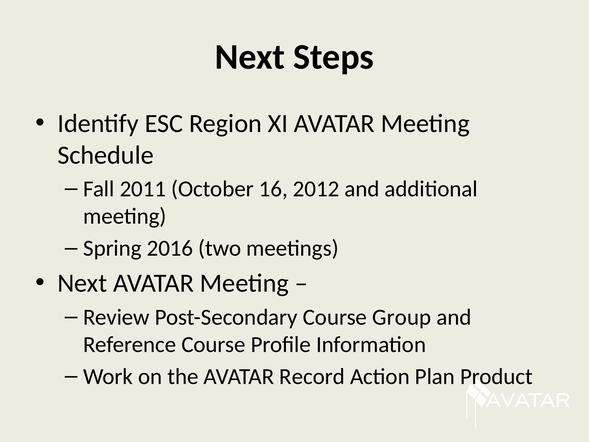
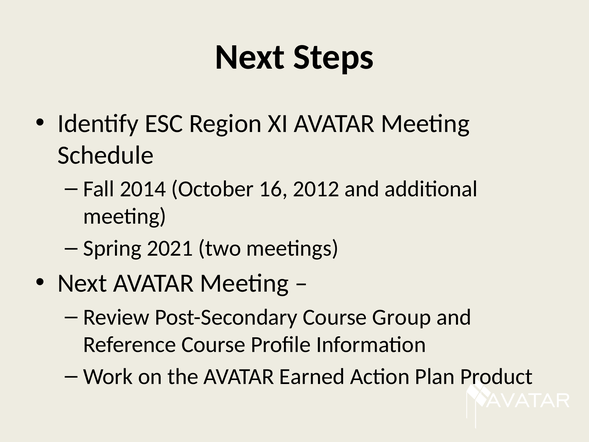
2011: 2011 -> 2014 (143, 189)
2016: 2016 -> 2021 (170, 248)
Record: Record -> Earned (312, 376)
